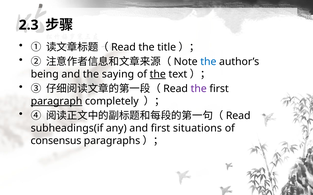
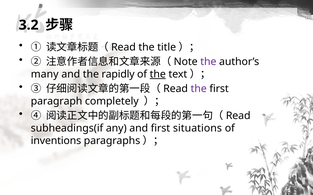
2.3: 2.3 -> 3.2 (29, 25)
the colour: blue -> purple (208, 62)
being: being -> many (45, 74)
saying: saying -> rapidly (118, 74)
paragraph underline: present -> none (57, 101)
consensus: consensus -> inventions (56, 141)
